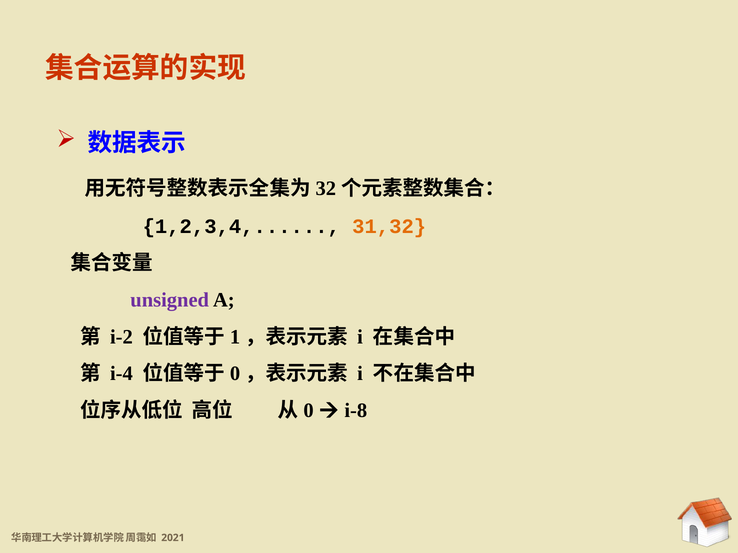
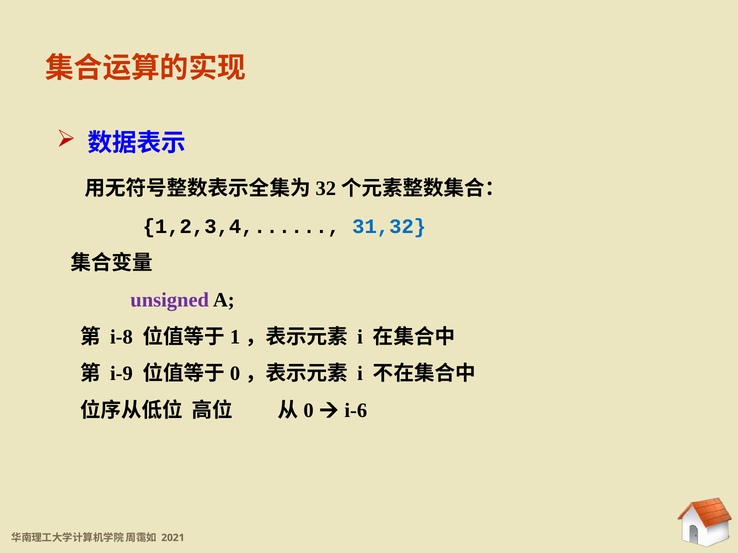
31,32 colour: orange -> blue (389, 226)
i-2: i-2 -> i-8 (121, 337)
i-4: i-4 -> i-9 (121, 374)
i-8: i-8 -> i-6 (356, 411)
